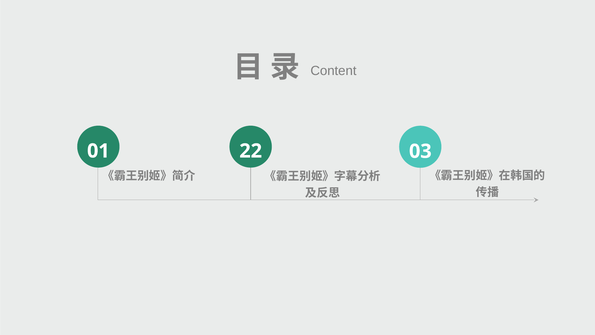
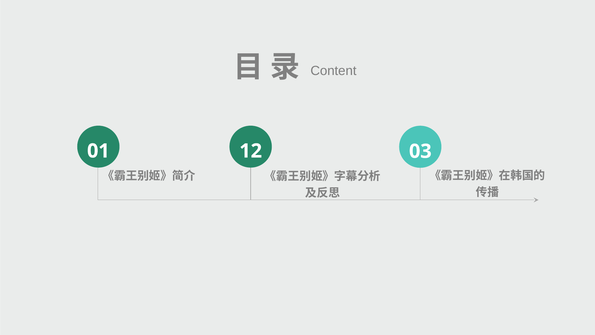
22: 22 -> 12 (251, 151)
